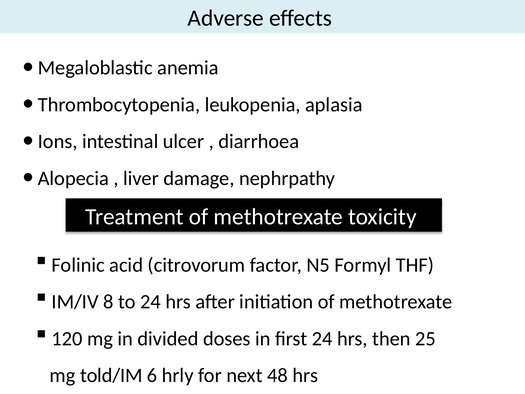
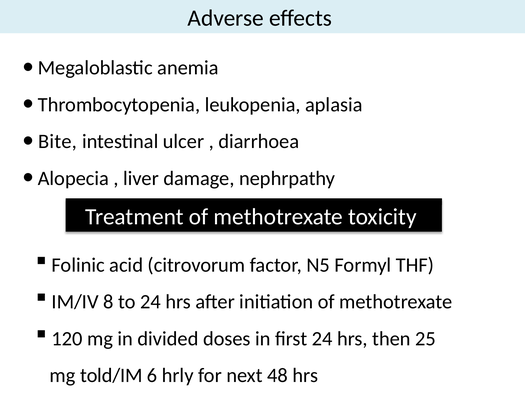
Ions: Ions -> Bite (58, 141)
